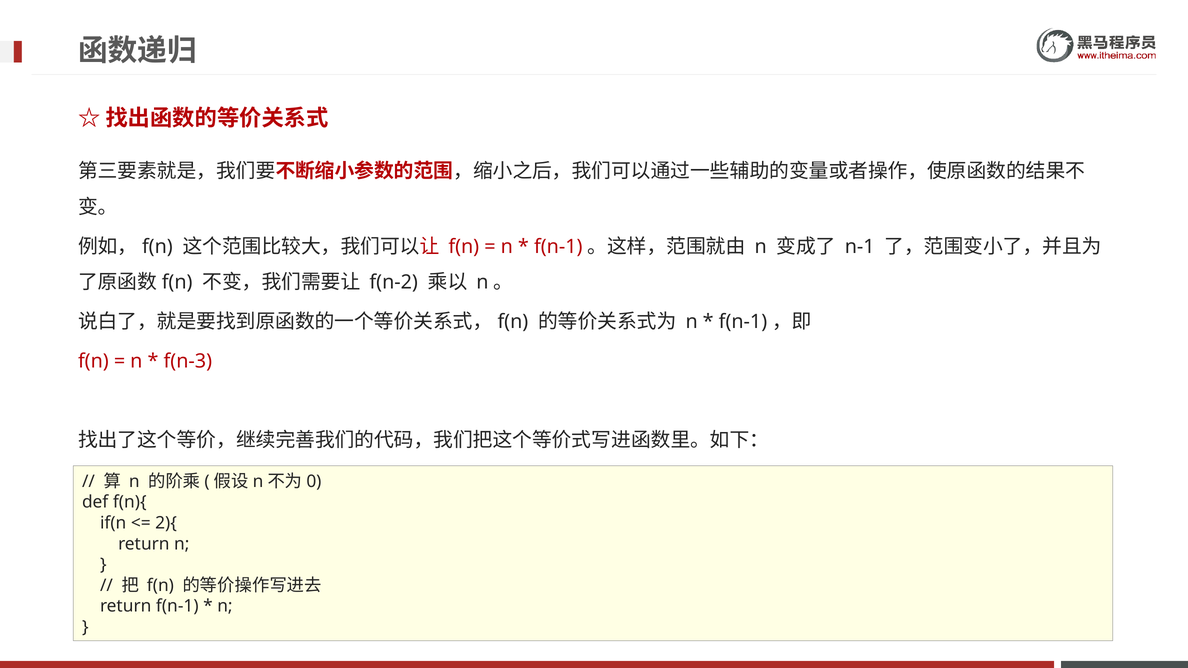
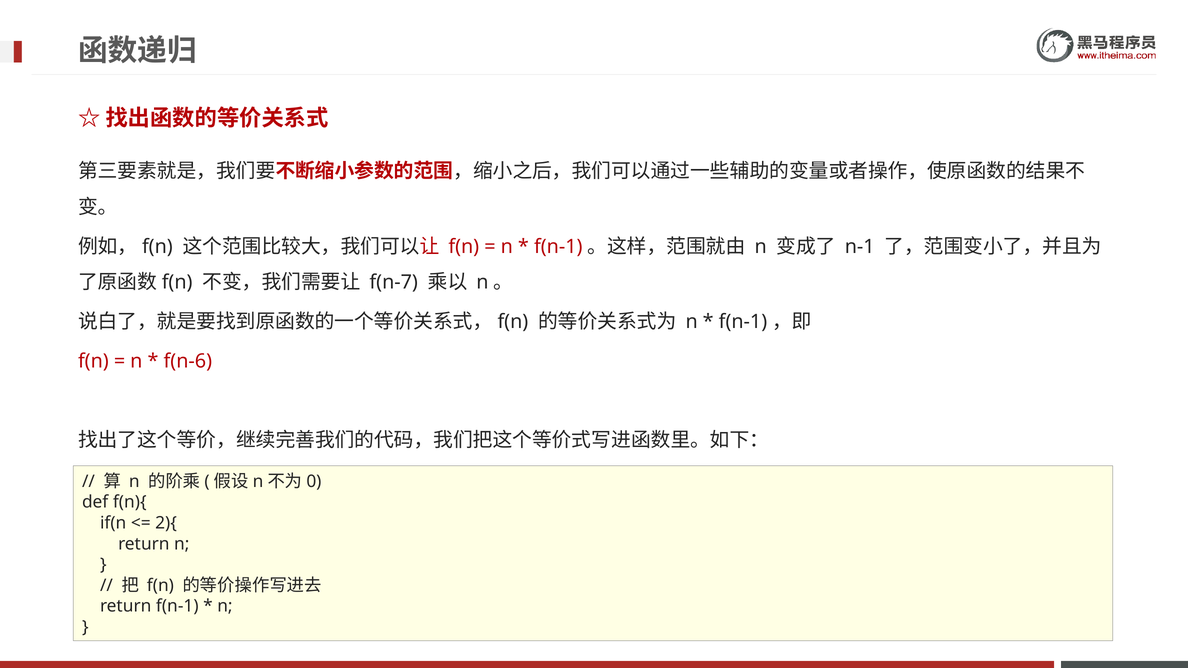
f(n-2: f(n-2 -> f(n-7 (394, 282)
f(n-3: f(n-3 -> f(n-6 (188, 361)
